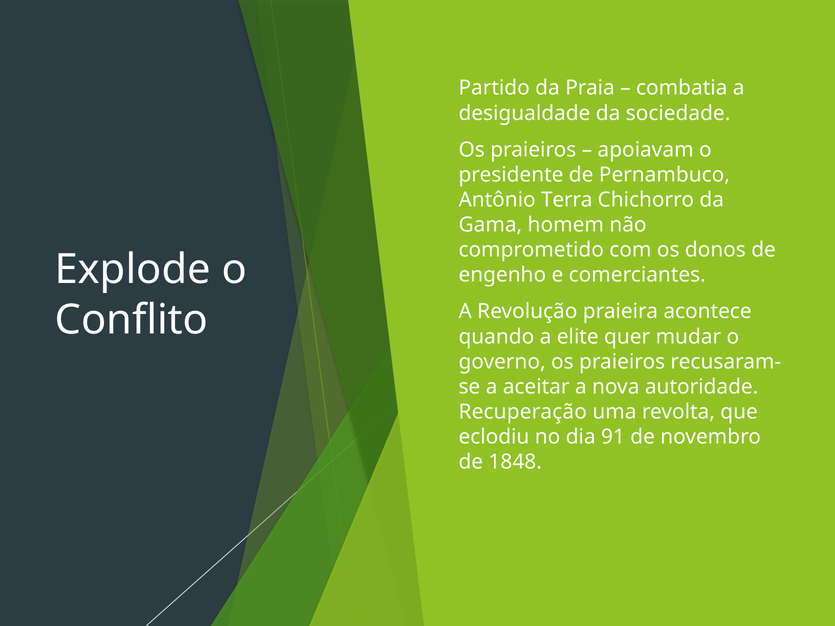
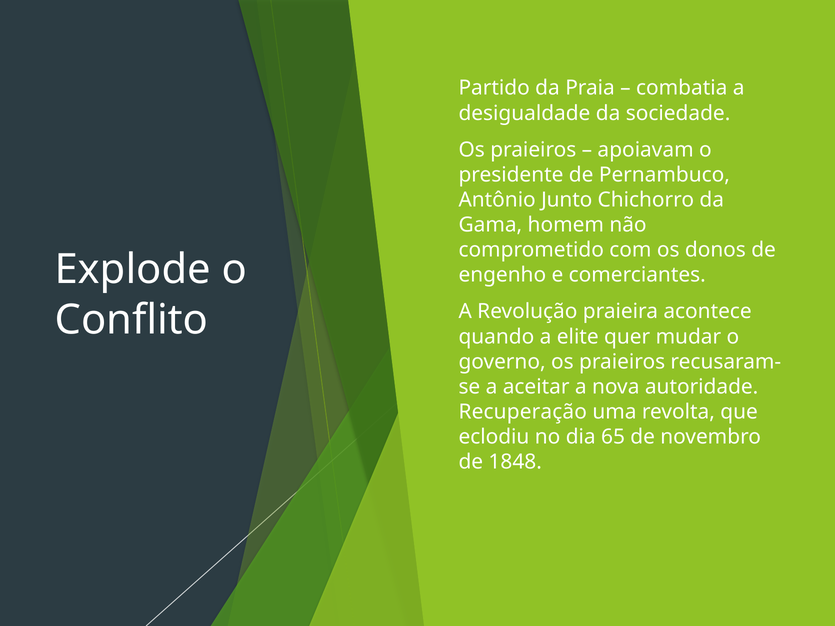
Terra: Terra -> Junto (567, 200)
91: 91 -> 65 (613, 437)
